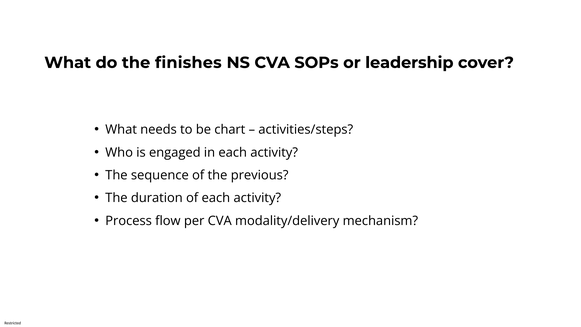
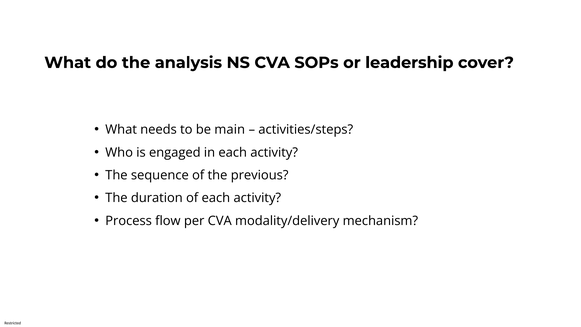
finishes: finishes -> analysis (188, 63)
chart: chart -> main (230, 130)
